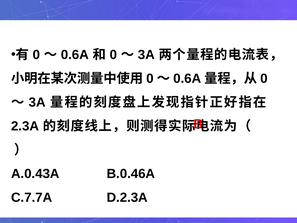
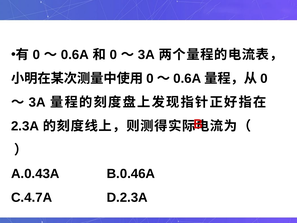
C.7.7A: C.7.7A -> C.4.7A (32, 197)
